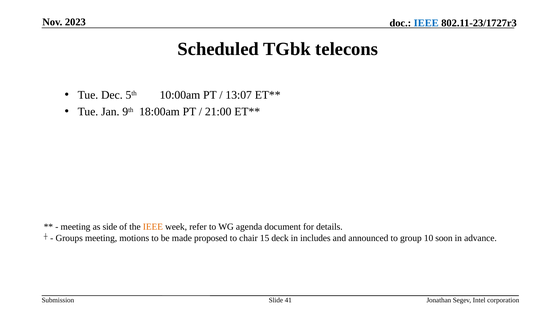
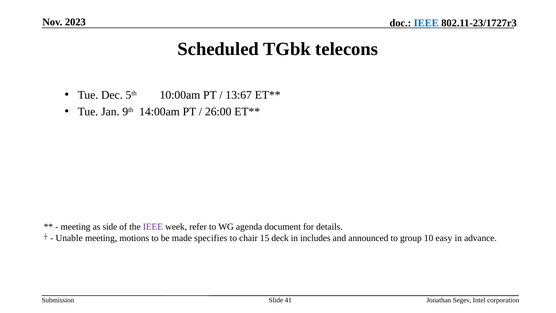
13:07: 13:07 -> 13:67 (239, 95)
18:00am: 18:00am -> 14:00am (159, 112)
21:00: 21:00 -> 26:00 (218, 112)
IEEE colour: orange -> purple (153, 227)
Groups: Groups -> Unable (69, 238)
proposed: proposed -> specifies (211, 238)
soon: soon -> easy (444, 238)
